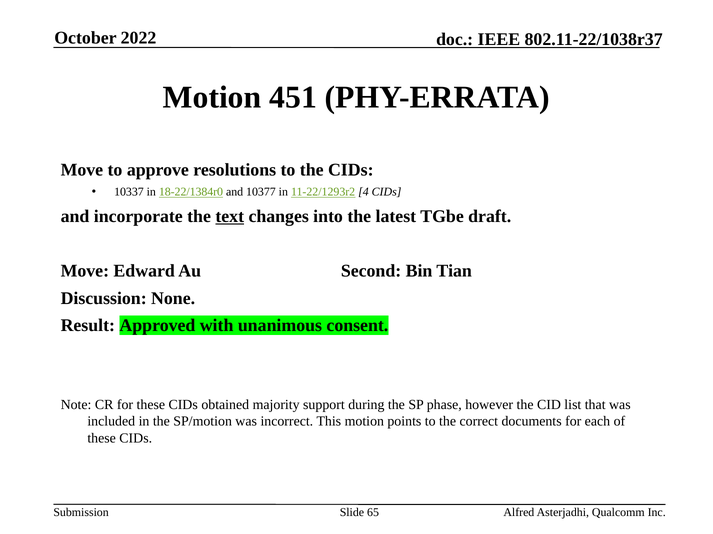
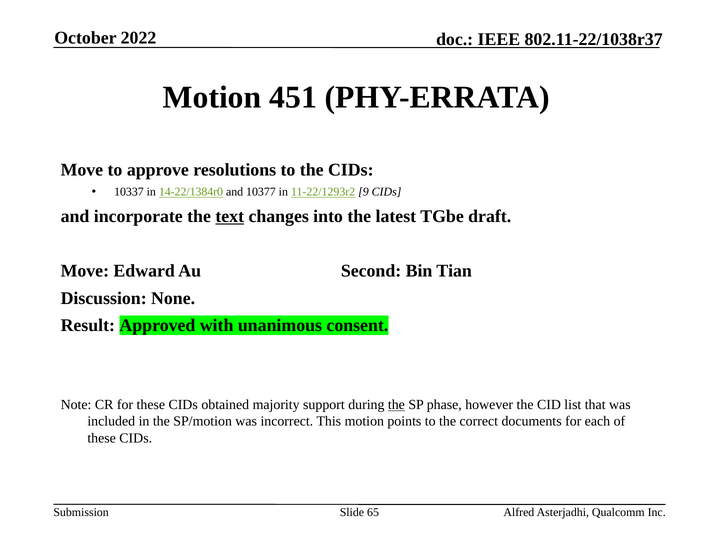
18-22/1384r0: 18-22/1384r0 -> 14-22/1384r0 (191, 192)
4: 4 -> 9 (363, 192)
the underline: none -> present (396, 405)
